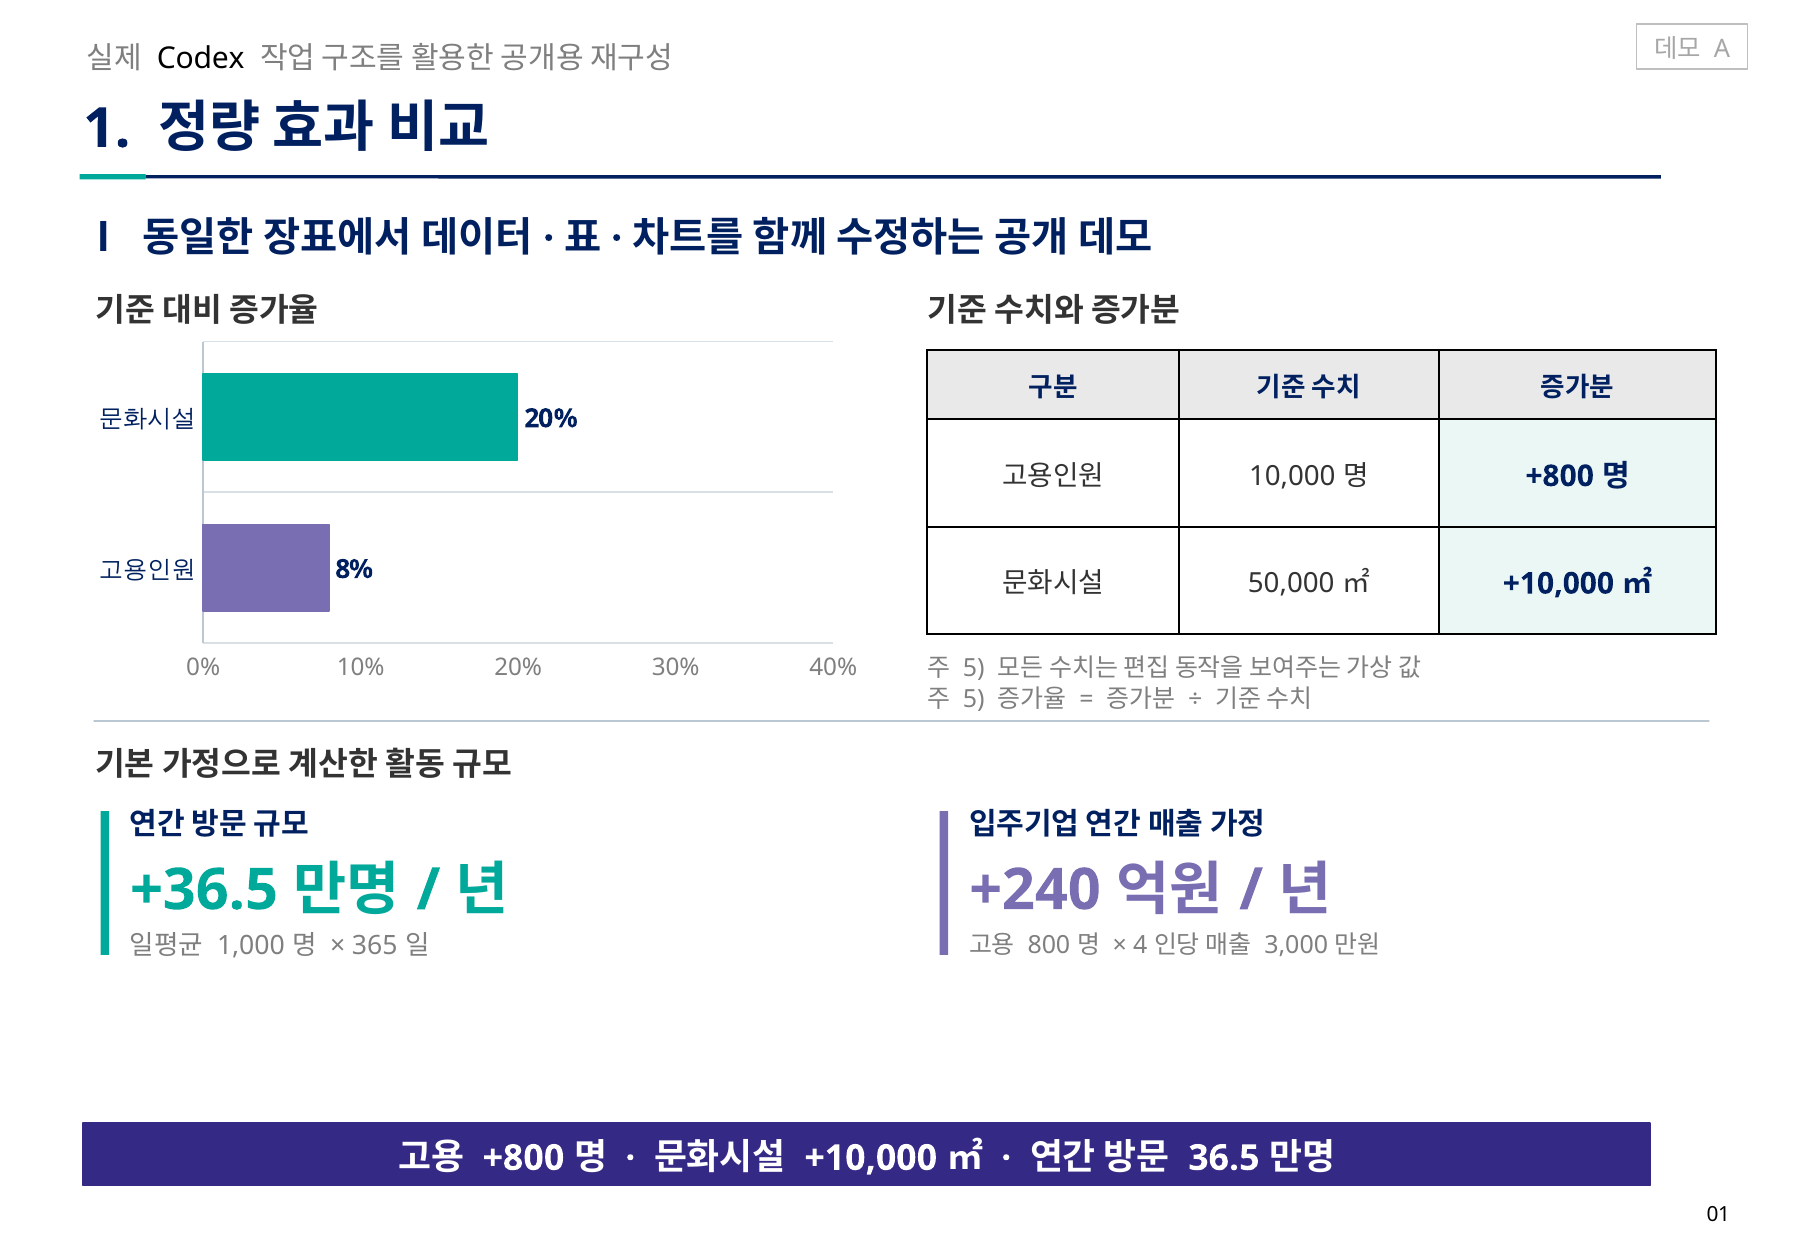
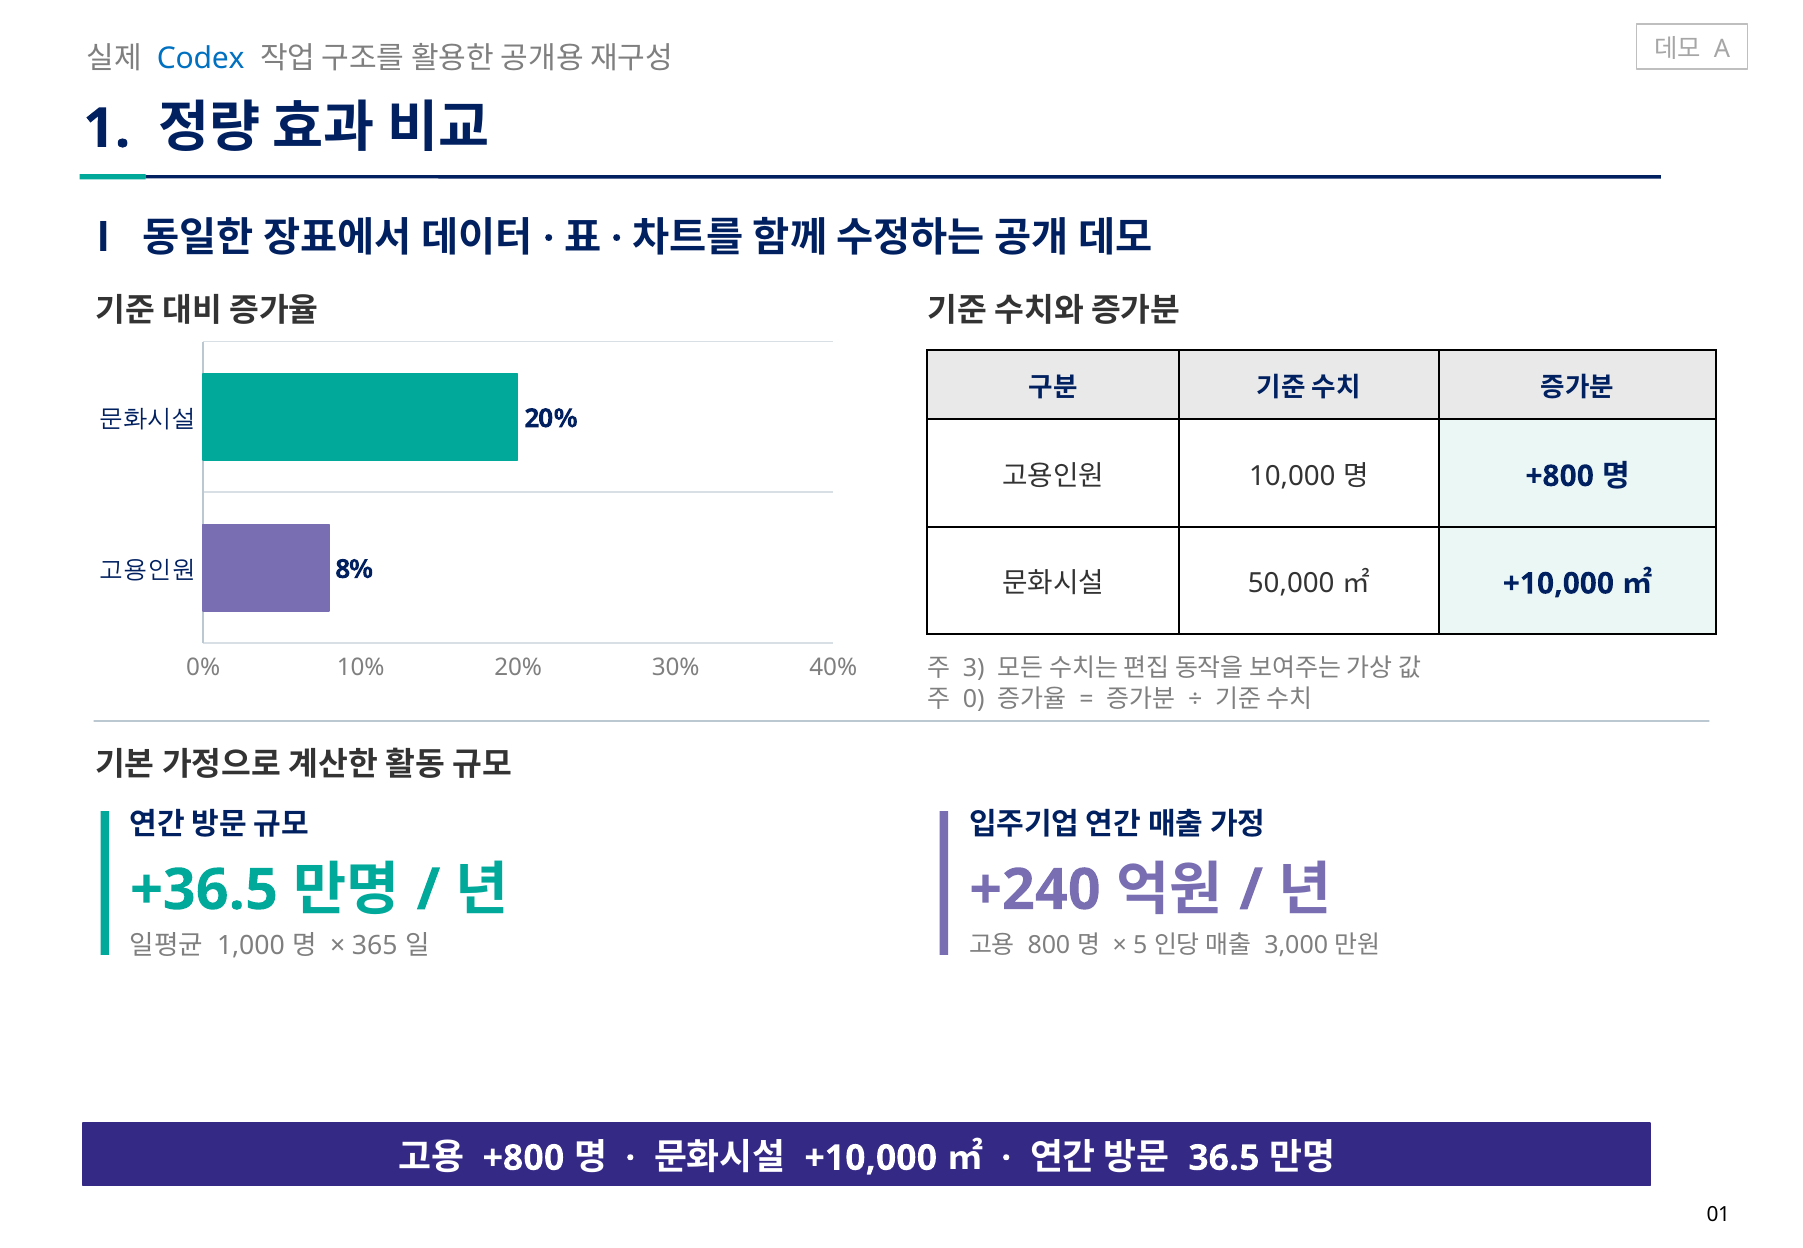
Codex colour: black -> blue (201, 58)
5: 5 -> 3 (974, 668)
5: 5 -> 0 (974, 699)
4: 4 -> 5 (1140, 946)
